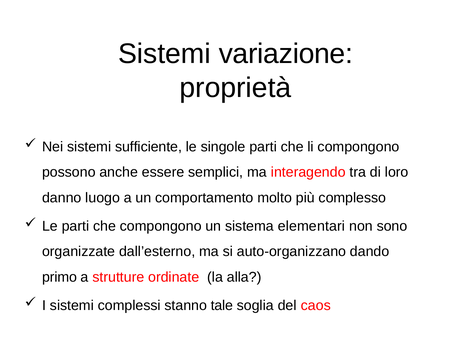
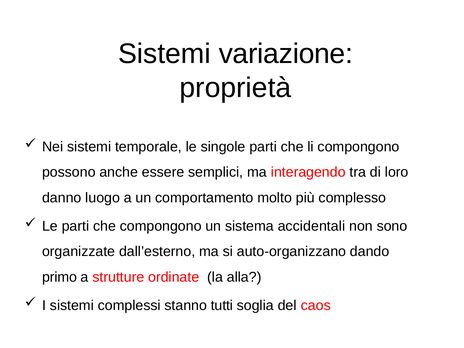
sufficiente: sufficiente -> temporale (148, 147)
elementari: elementari -> accidentali (311, 226)
tale: tale -> tutti (222, 305)
